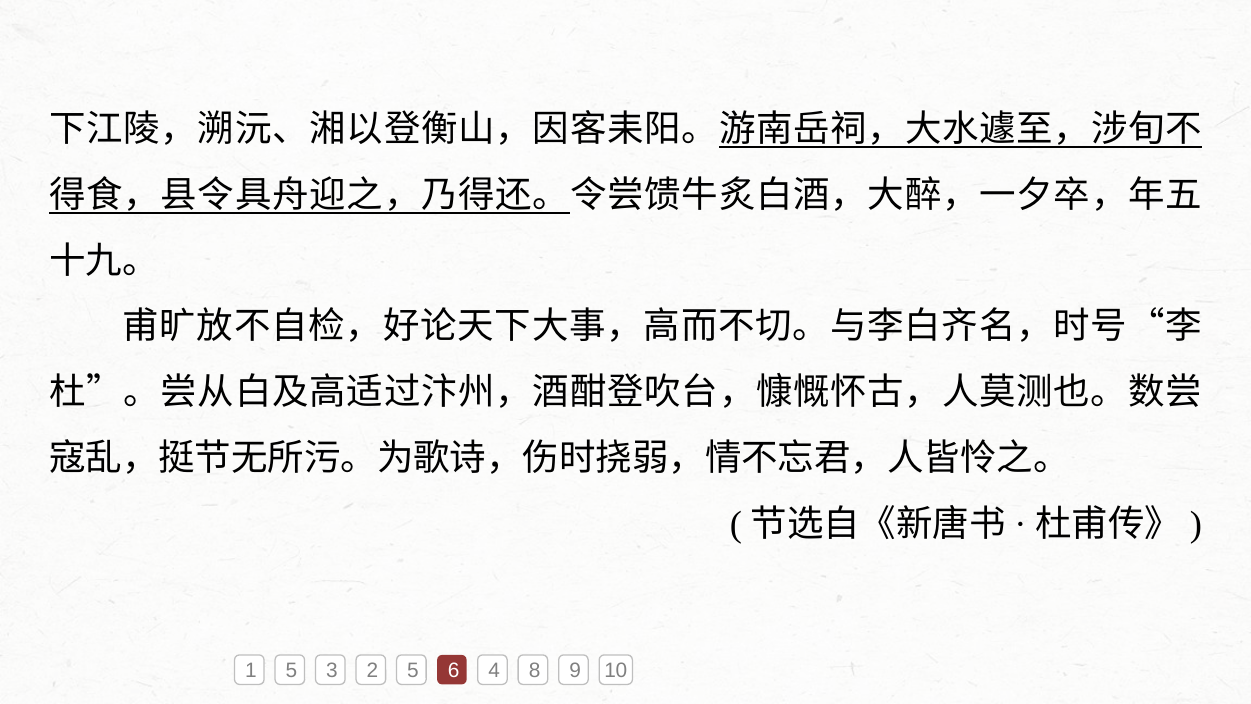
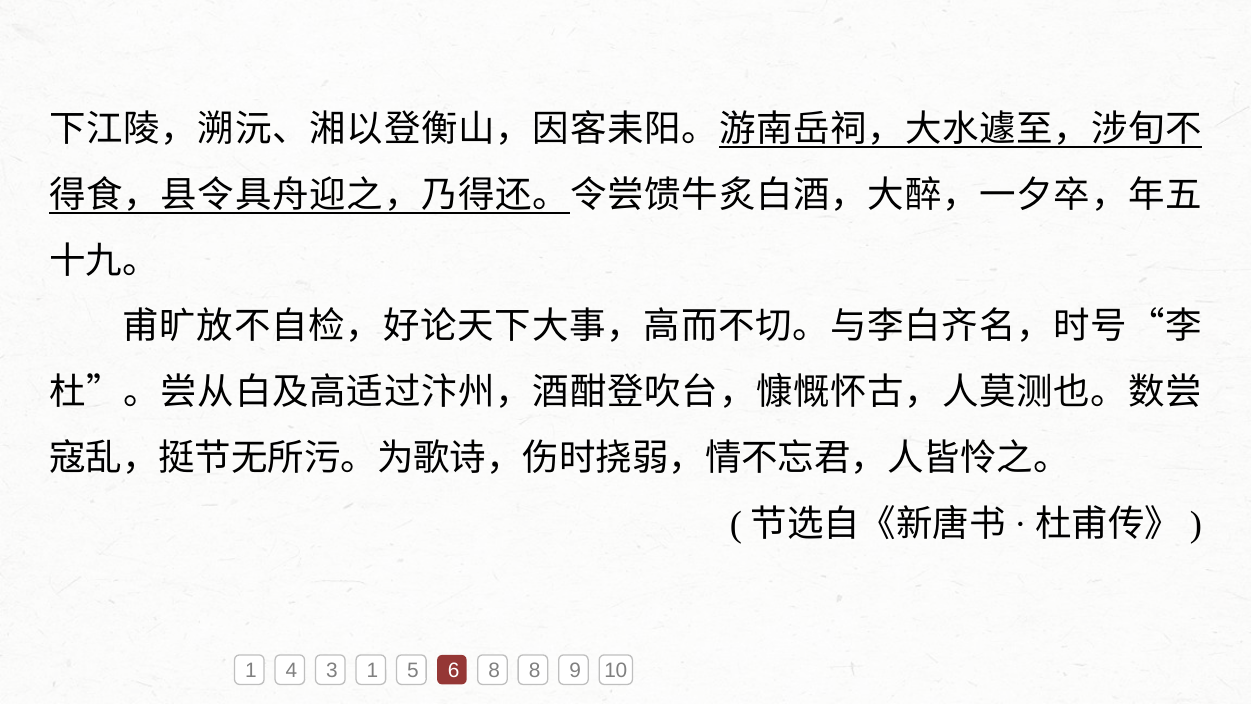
1 5: 5 -> 4 (291, 671)
3 2: 2 -> 1 (372, 671)
6 4: 4 -> 8 (494, 671)
